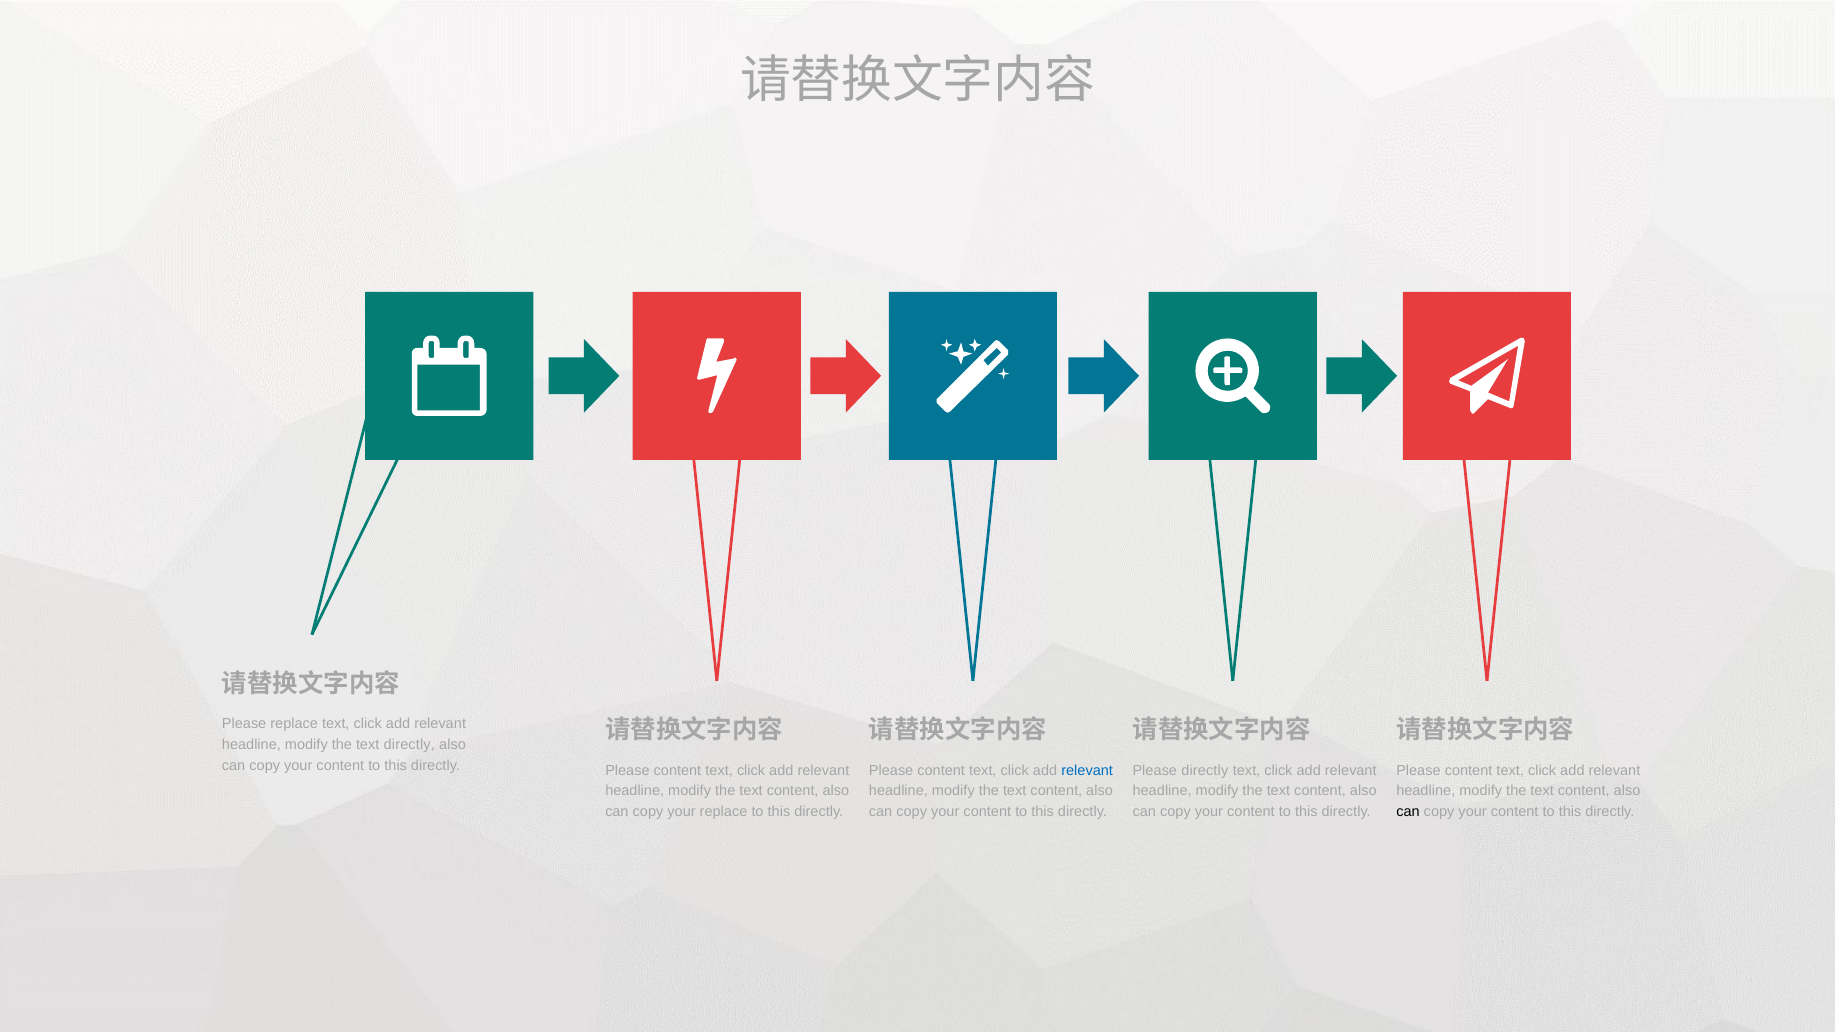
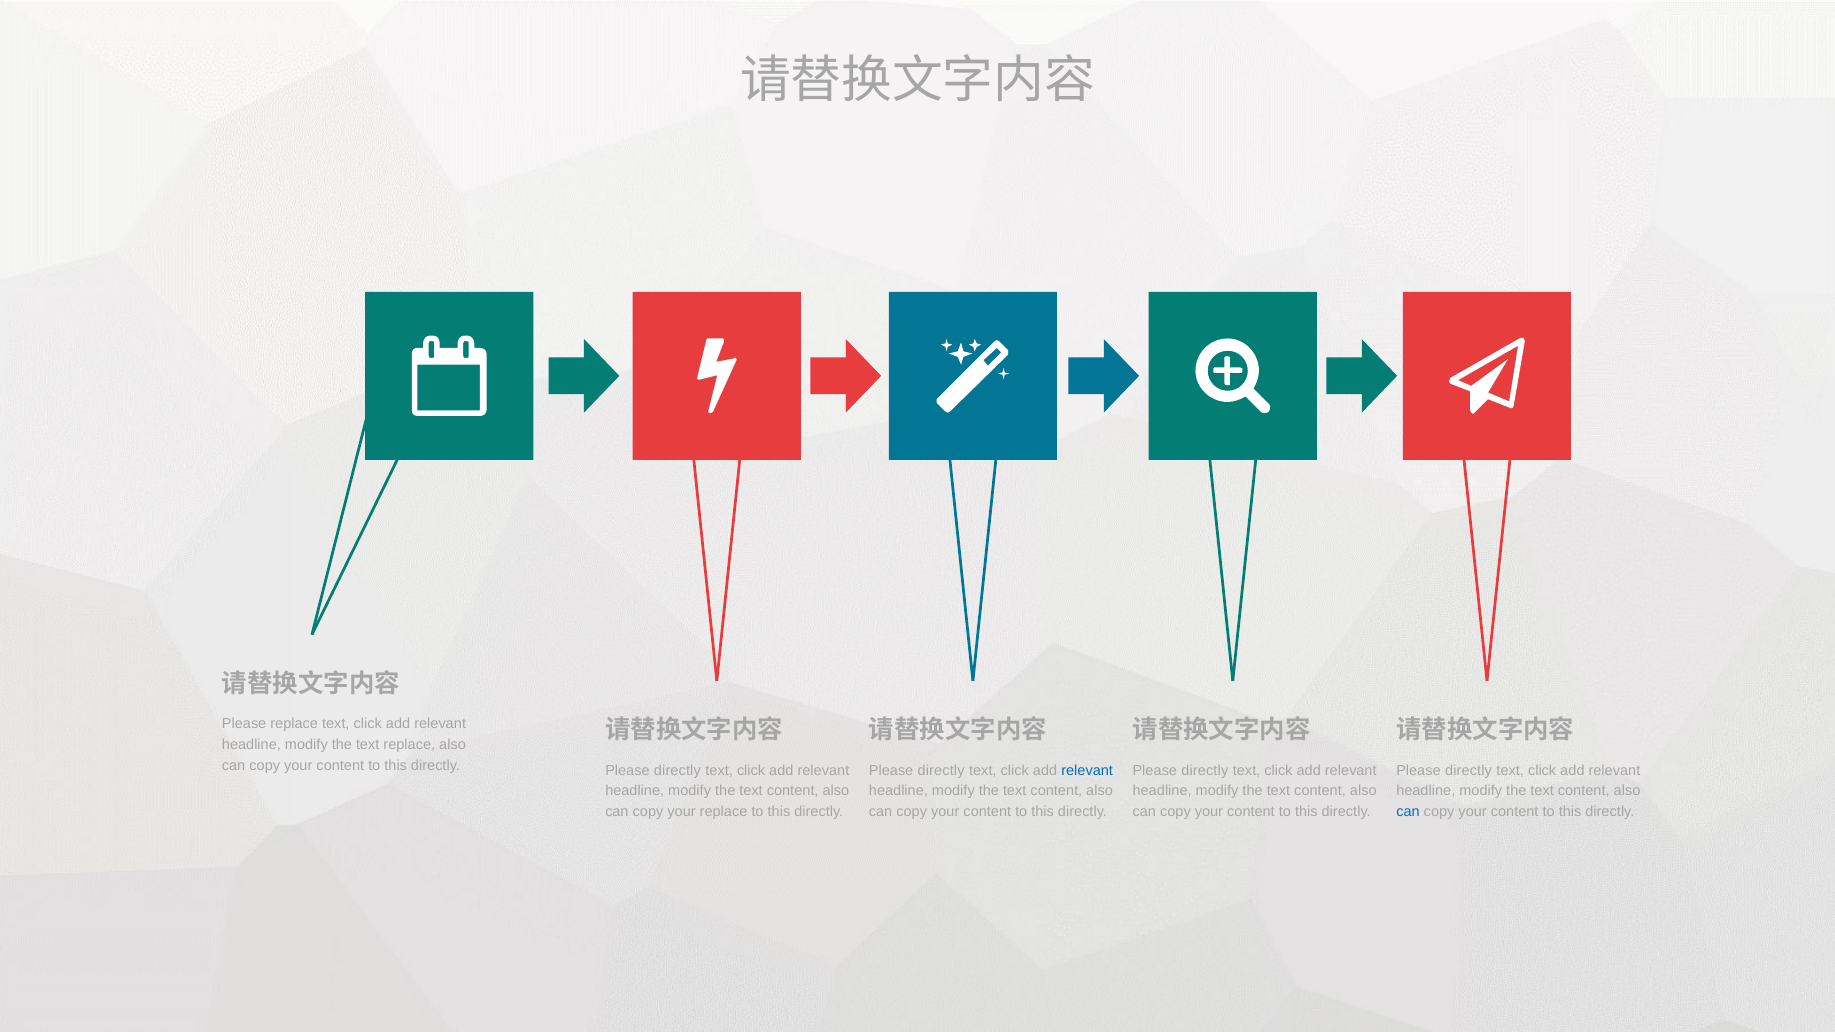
text directly: directly -> replace (409, 745)
content: content -> directly (677, 770)
content: content -> directly (941, 770)
content: content -> directly (1469, 770)
can colour: black -> blue (1408, 812)
